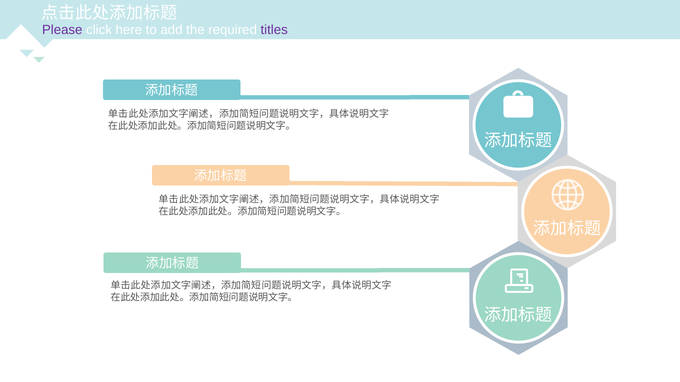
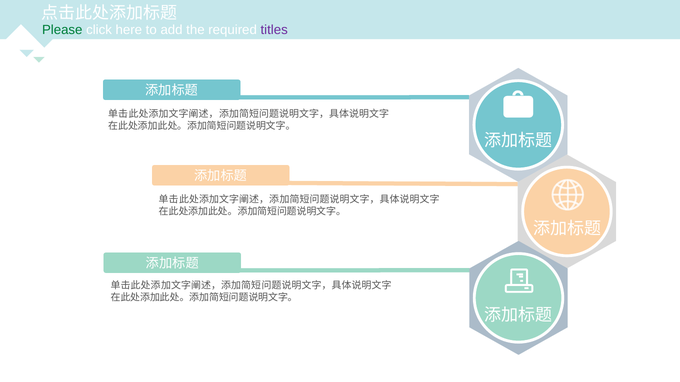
Please colour: purple -> green (62, 30)
